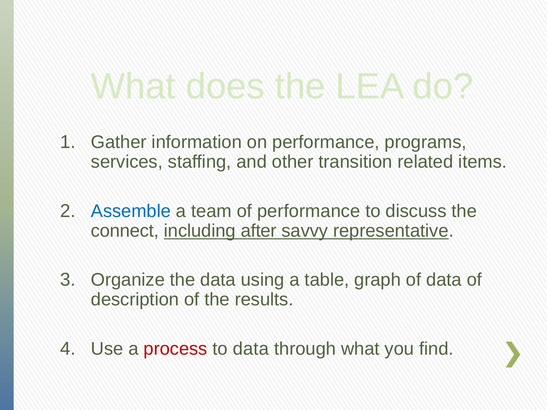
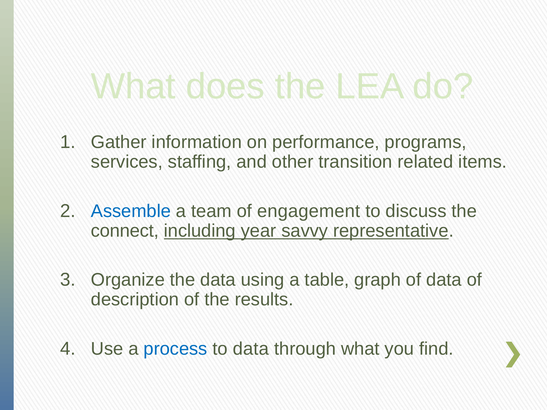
of performance: performance -> engagement (309, 211)
after: after -> year (259, 231)
process colour: red -> blue (176, 349)
